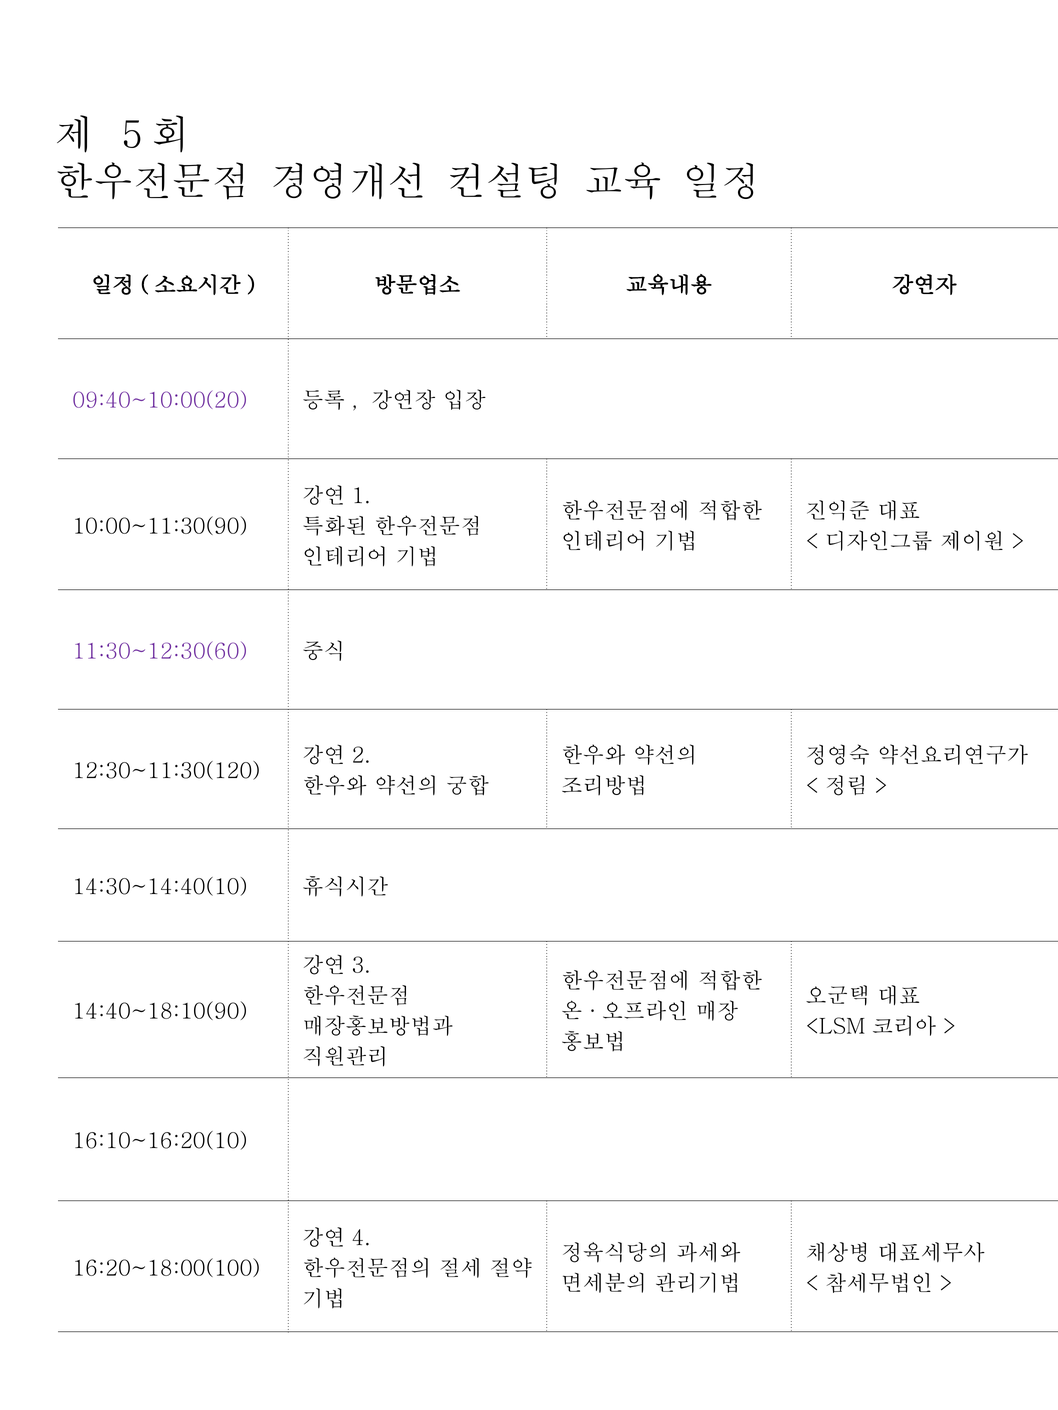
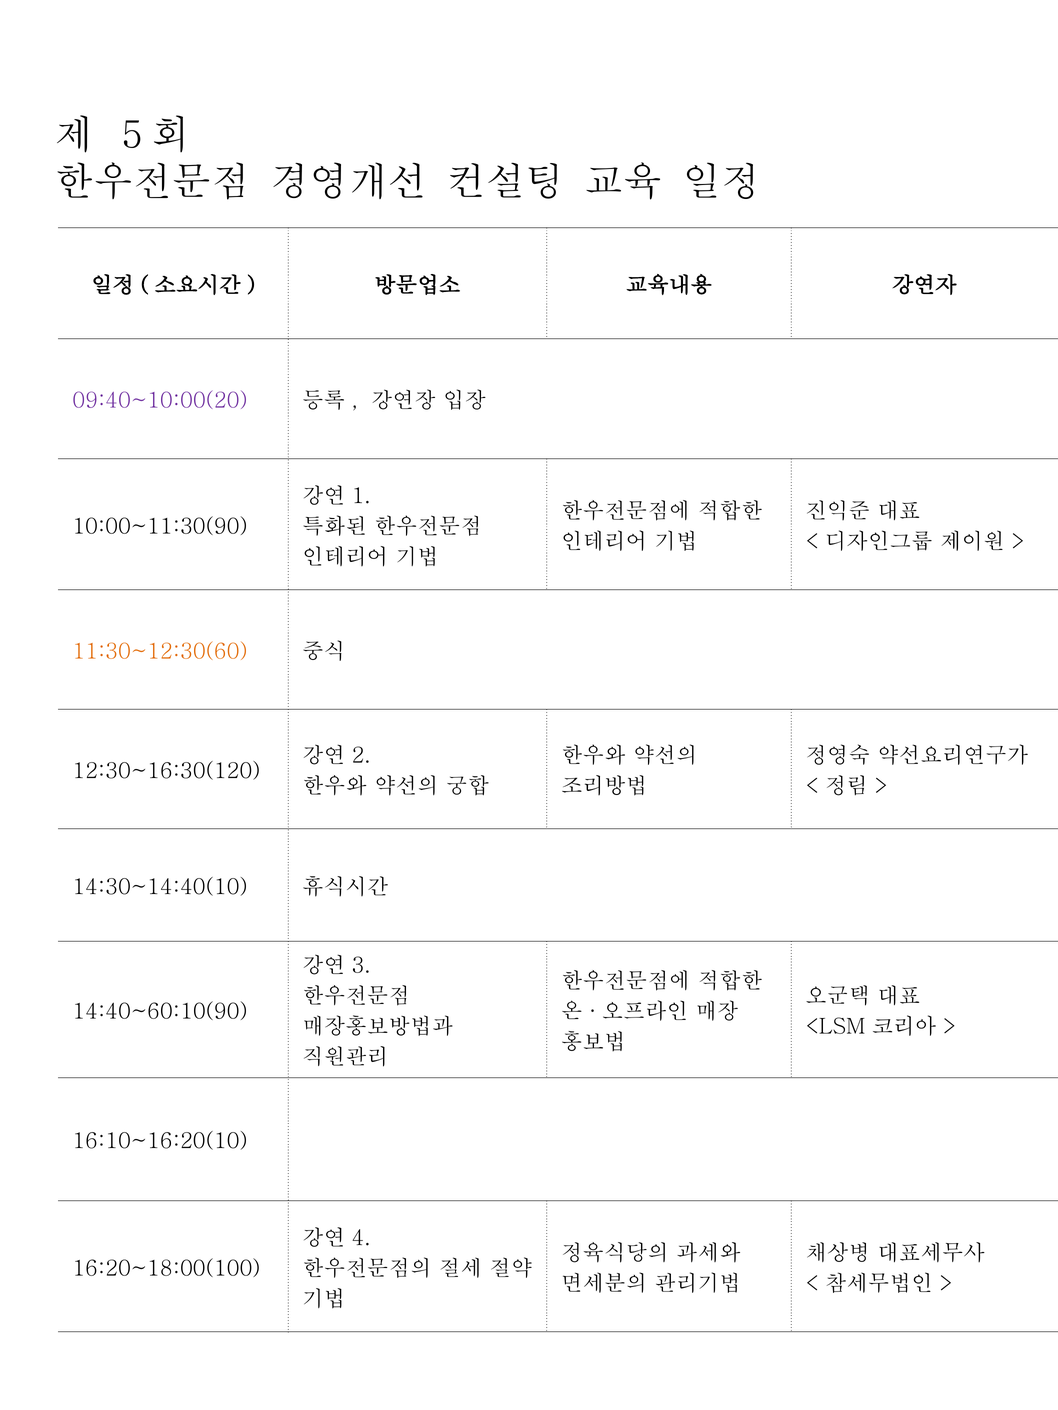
11:30~12:30(60 colour: purple -> orange (160, 652)
12:30~11:30(120: 12:30~11:30(120 -> 12:30~16:30(120 (166, 771)
14:40~18:10(90: 14:40~18:10(90 -> 14:40~60:10(90 (160, 1012)
